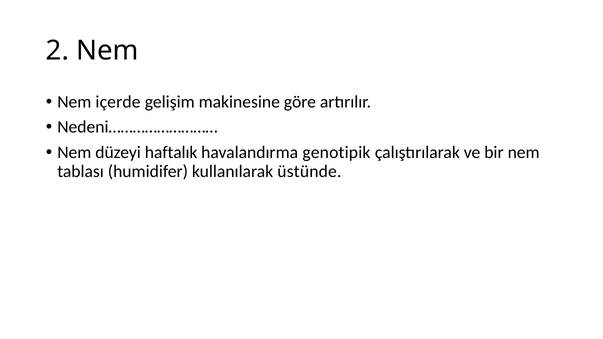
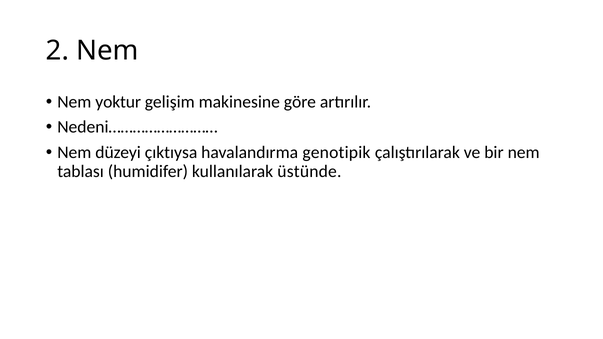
içerde: içerde -> yoktur (118, 102)
haftalık: haftalık -> çıktıysa (171, 153)
